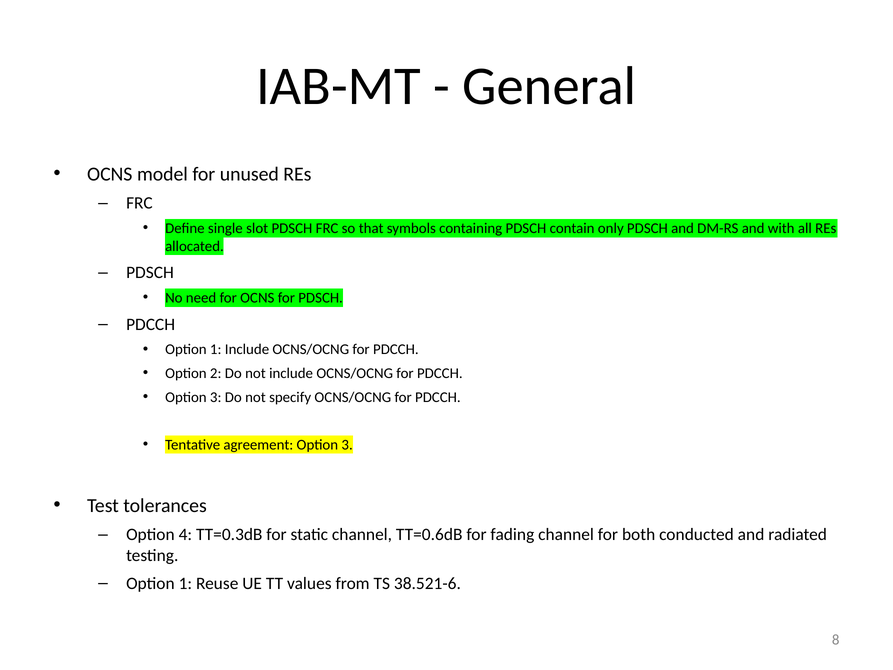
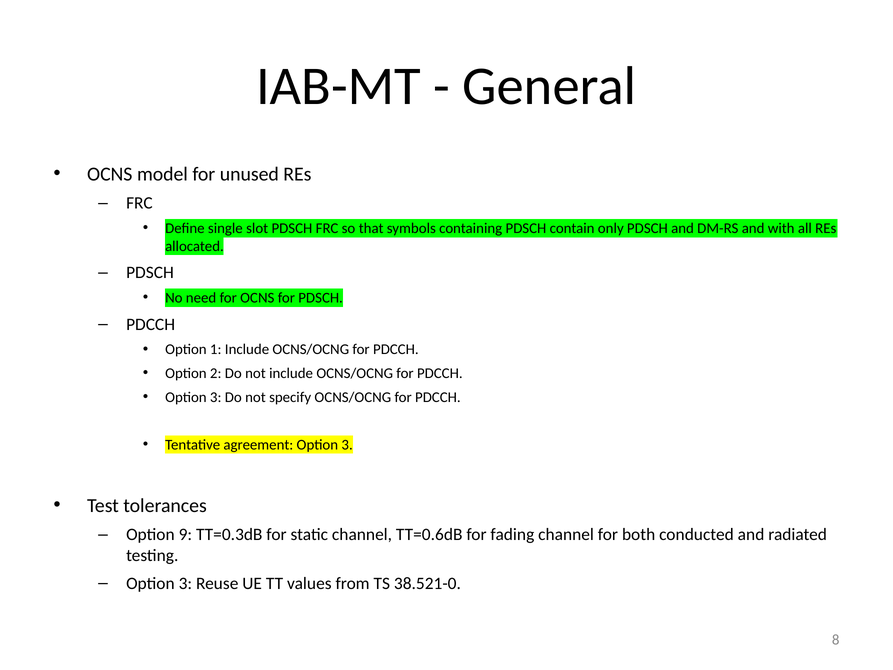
4: 4 -> 9 (185, 535)
1: 1 -> 3 (185, 583)
38.521-6: 38.521-6 -> 38.521-0 (427, 583)
